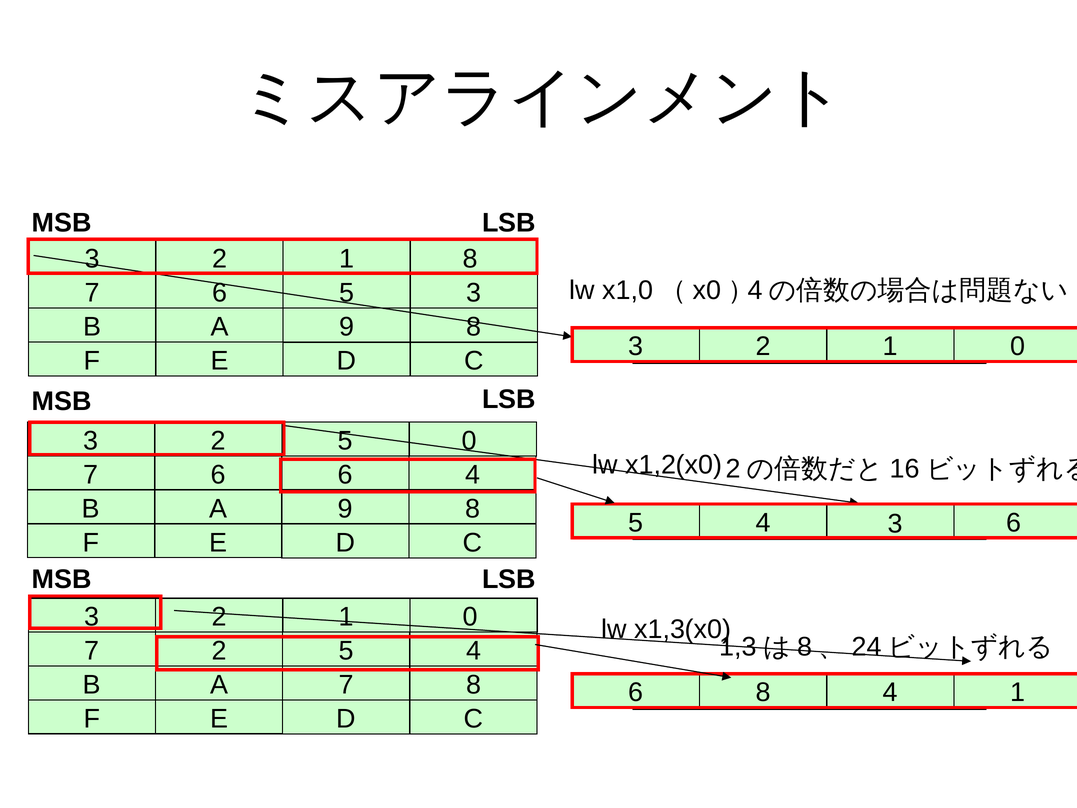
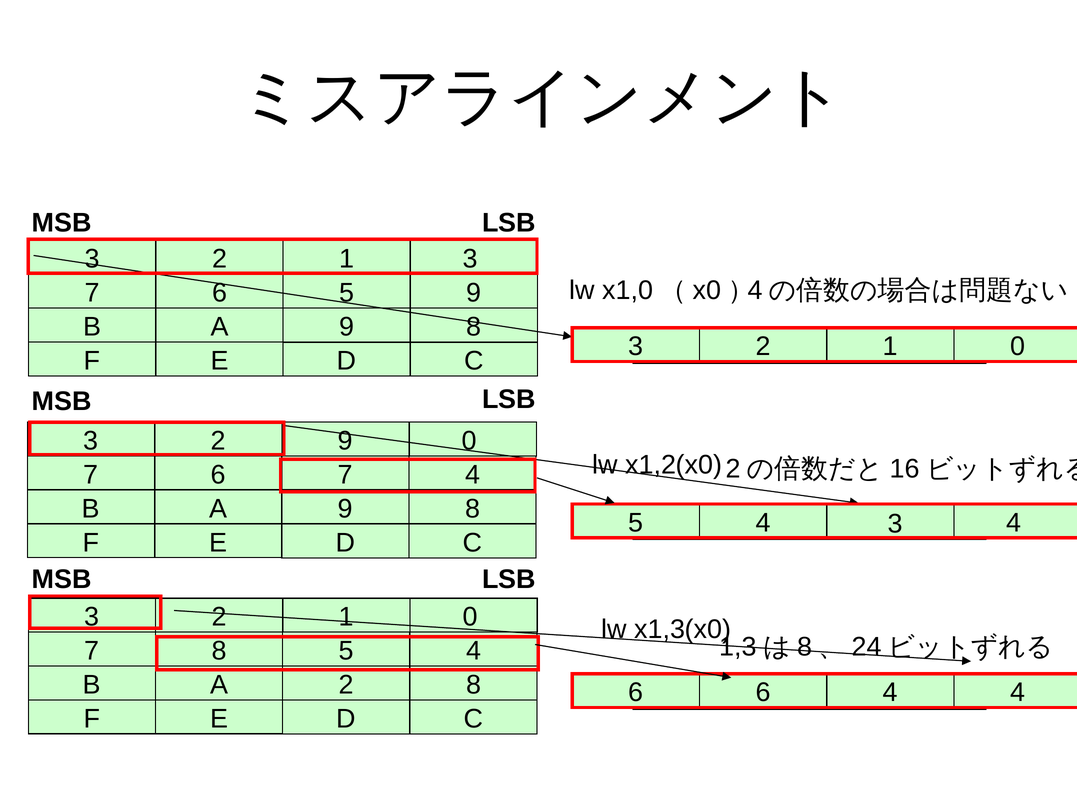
1 8: 8 -> 3 (470, 259)
5 3: 3 -> 9 (474, 293)
3 2 5: 5 -> 9 (345, 441)
7 6 6: 6 -> 7 (345, 475)
3 6: 6 -> 4 (1014, 523)
7 2: 2 -> 8 (219, 651)
A 7: 7 -> 2 (346, 685)
6 8: 8 -> 6 (763, 692)
4 1: 1 -> 4 (1018, 692)
